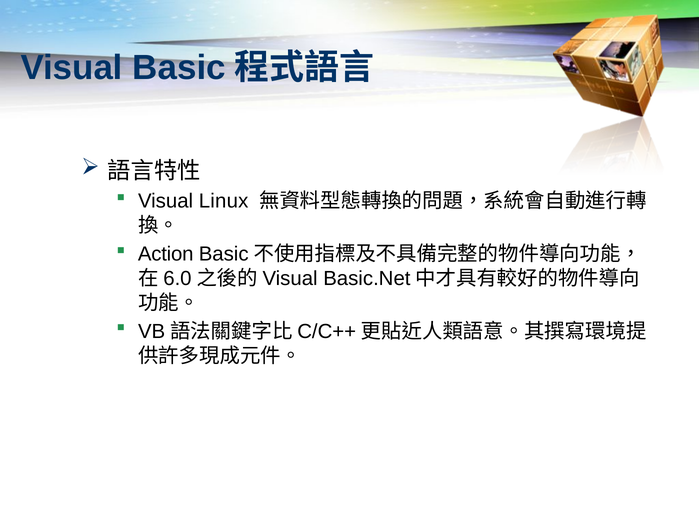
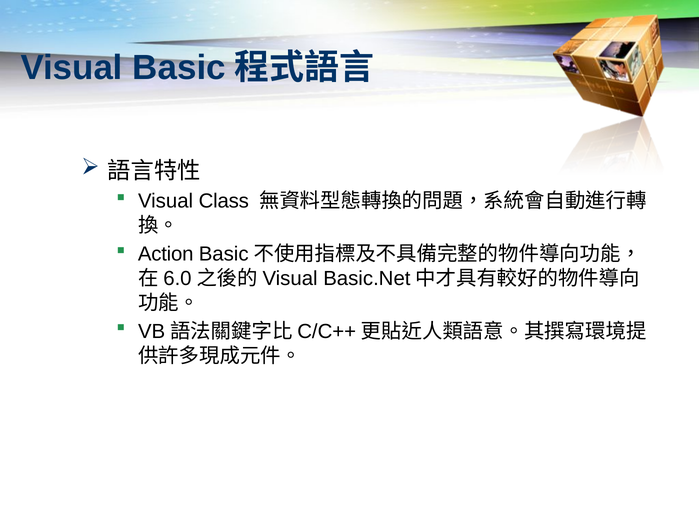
Linux: Linux -> Class (224, 201)
